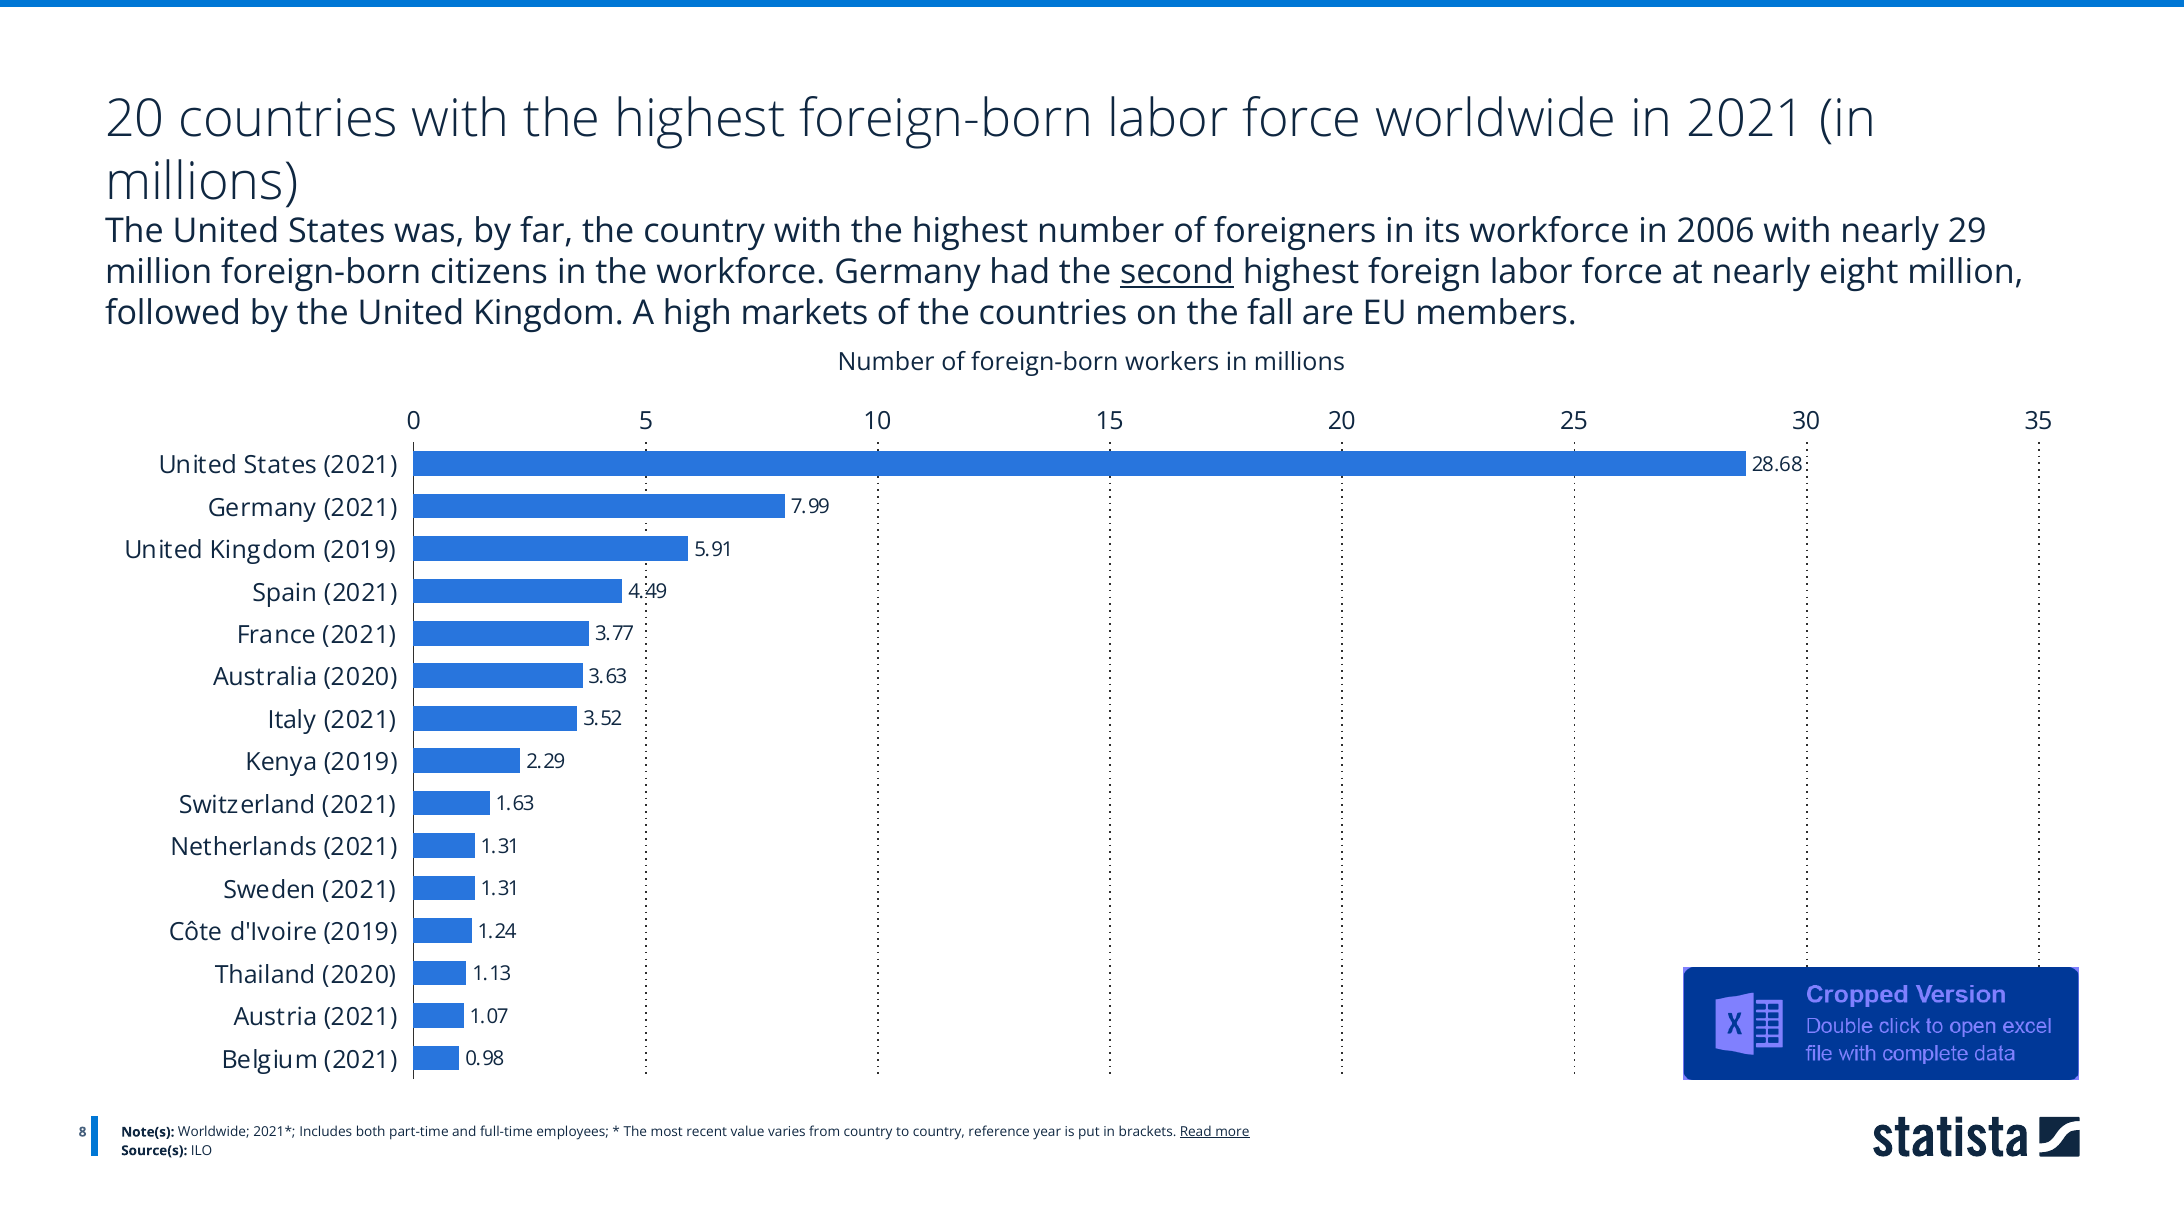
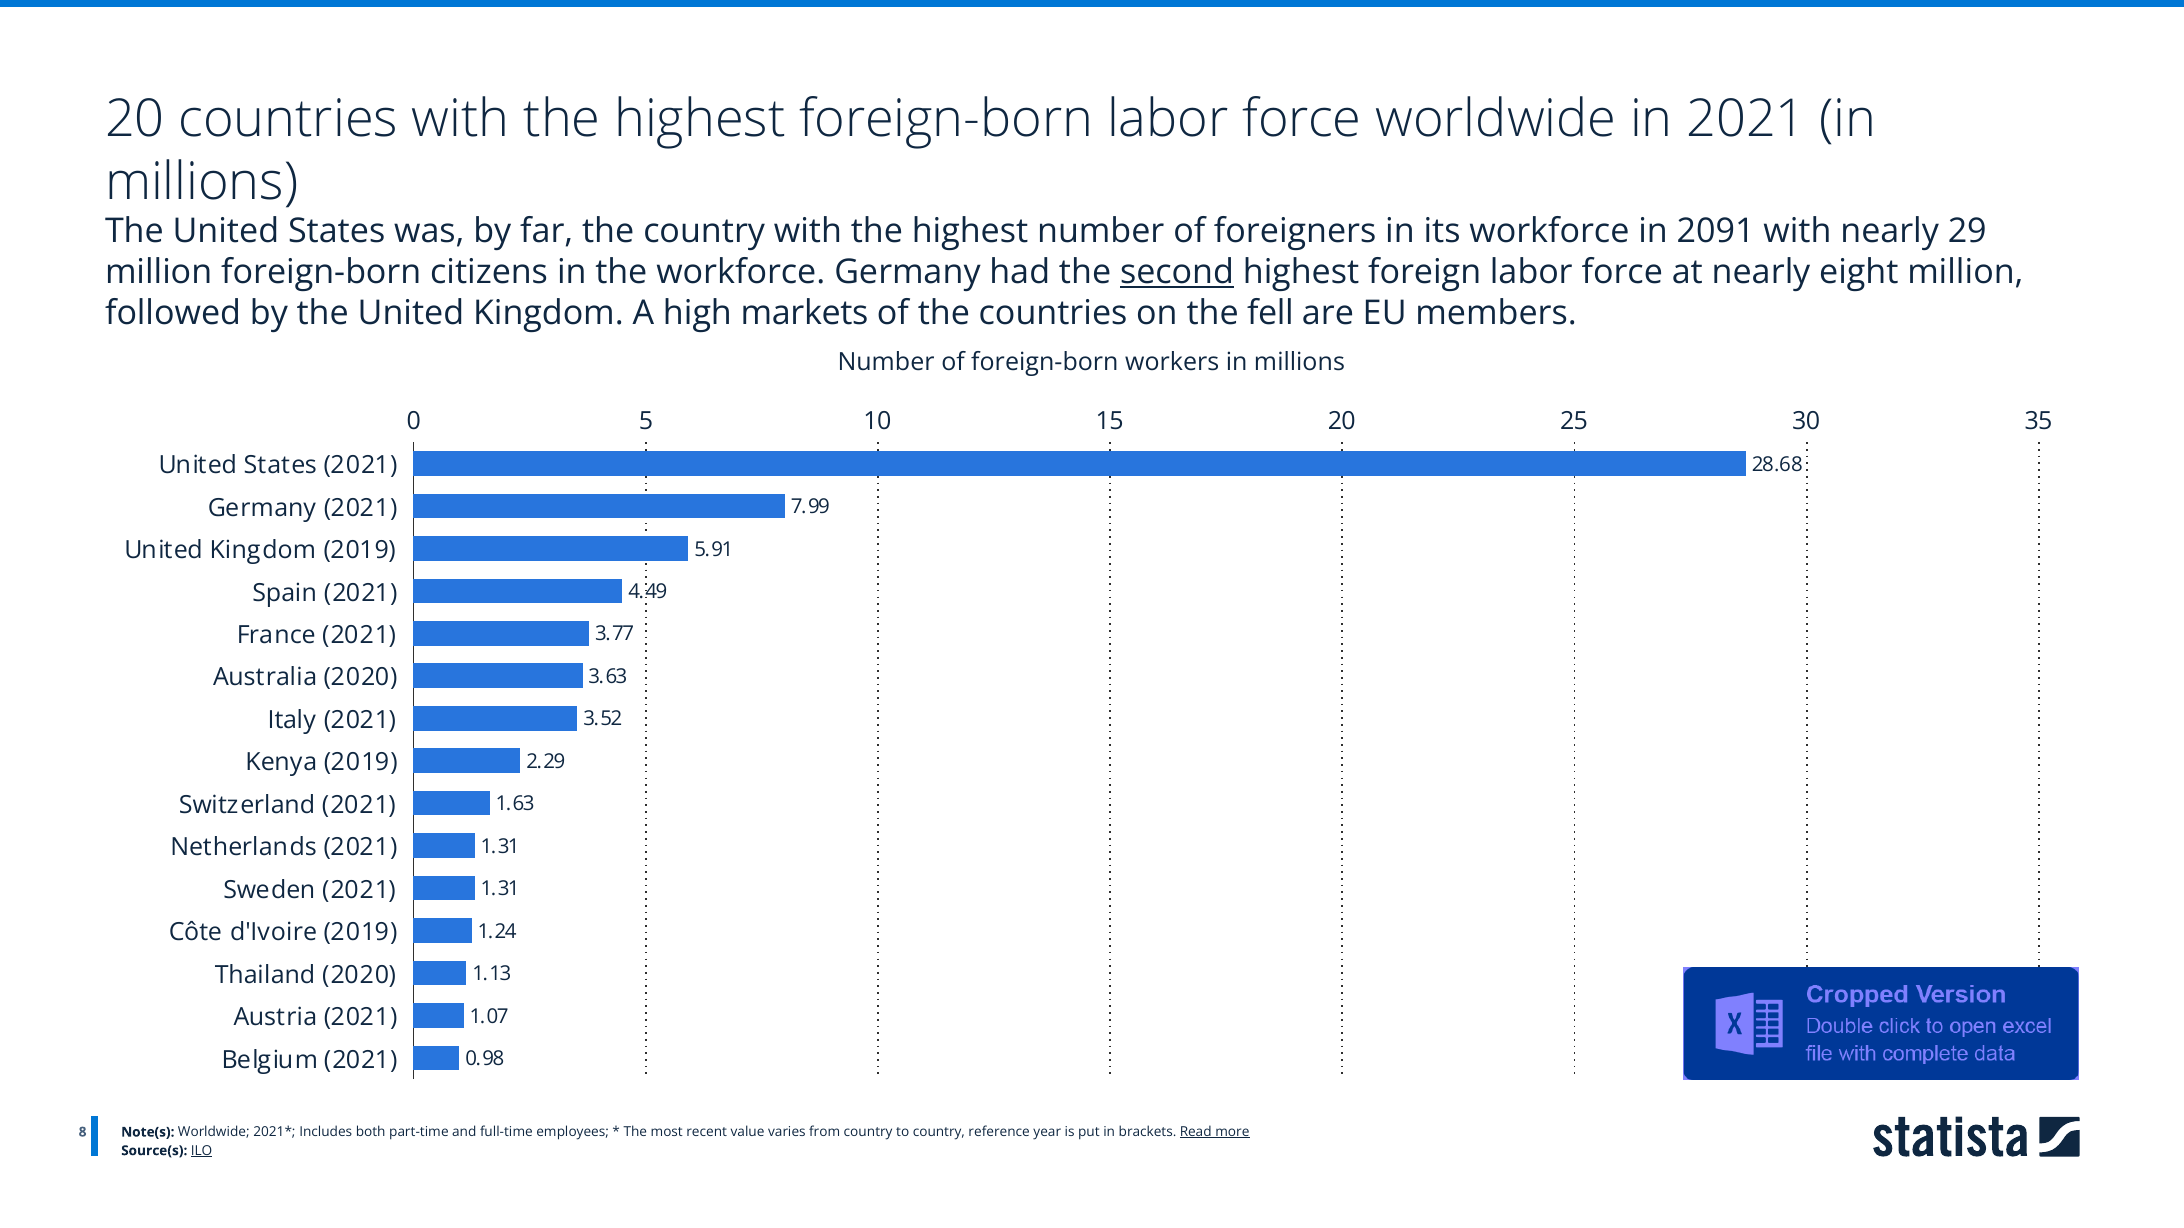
2006: 2006 -> 2091 (1716, 231)
fall: fall -> fell (1270, 313)
ILO underline: none -> present (202, 1151)
